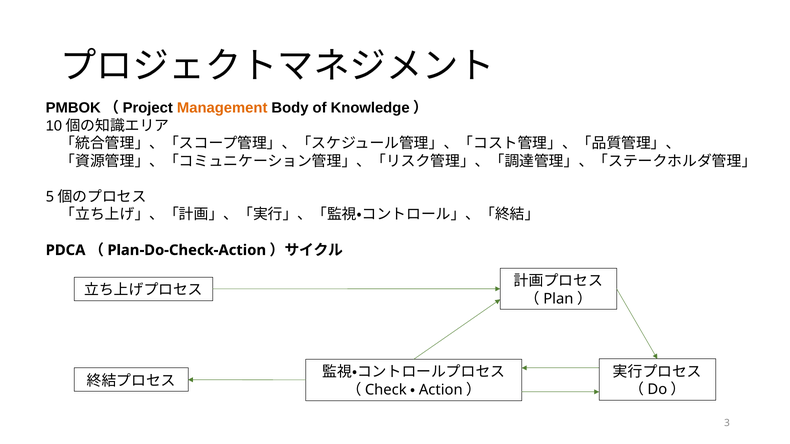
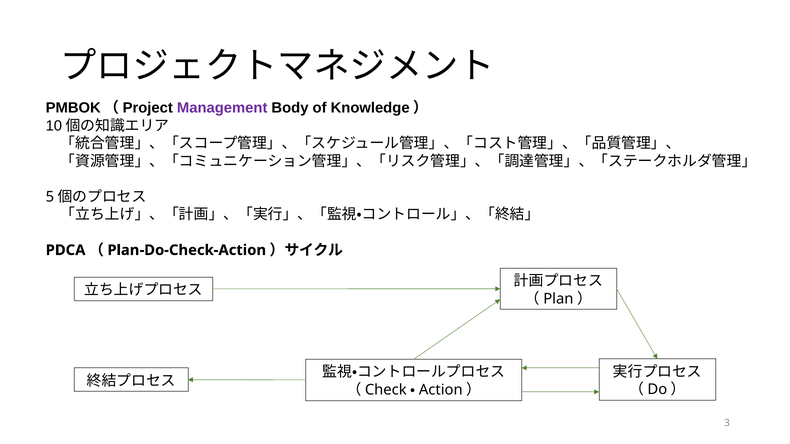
Management colour: orange -> purple (222, 108)
